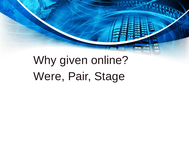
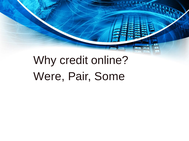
given: given -> credit (74, 61)
Stage: Stage -> Some (110, 77)
